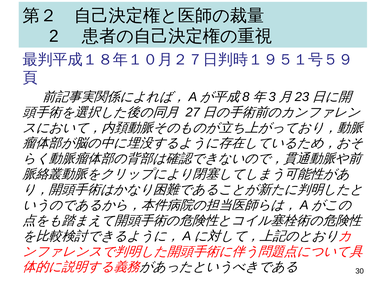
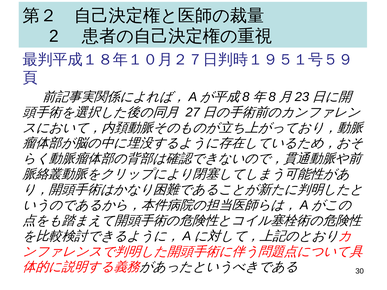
3: 3 -> 8 (272, 97)
